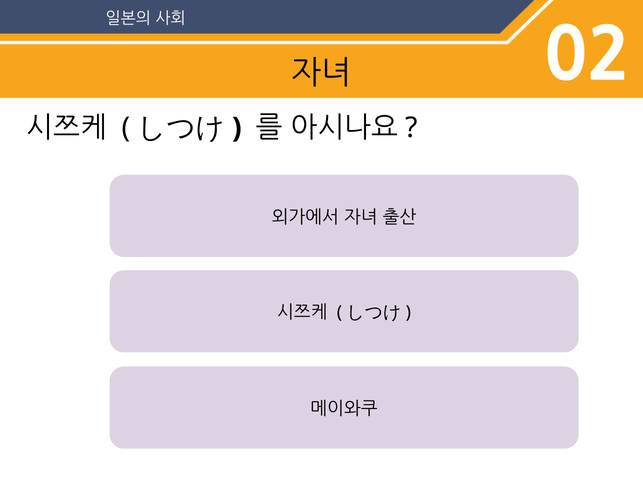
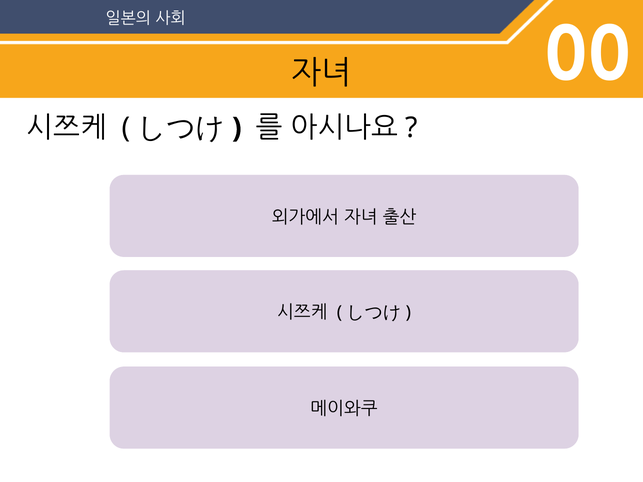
02: 02 -> 00 (587, 56)
